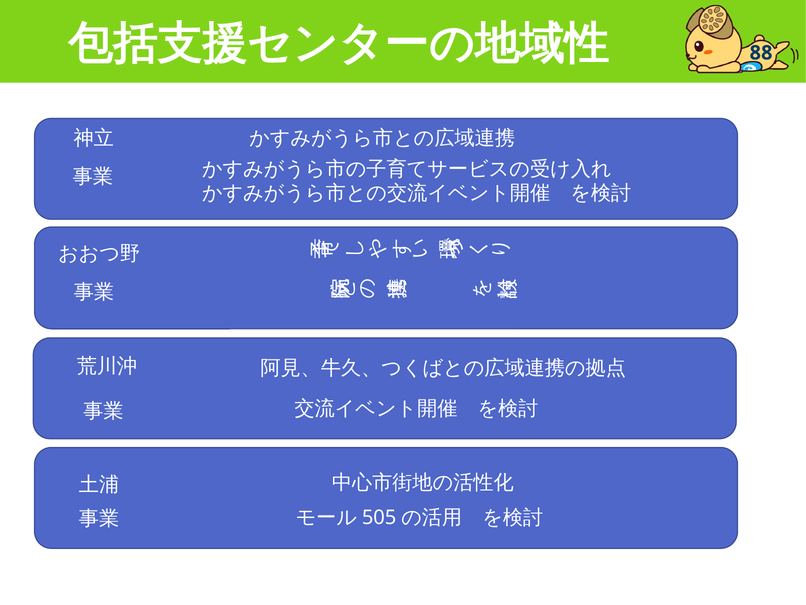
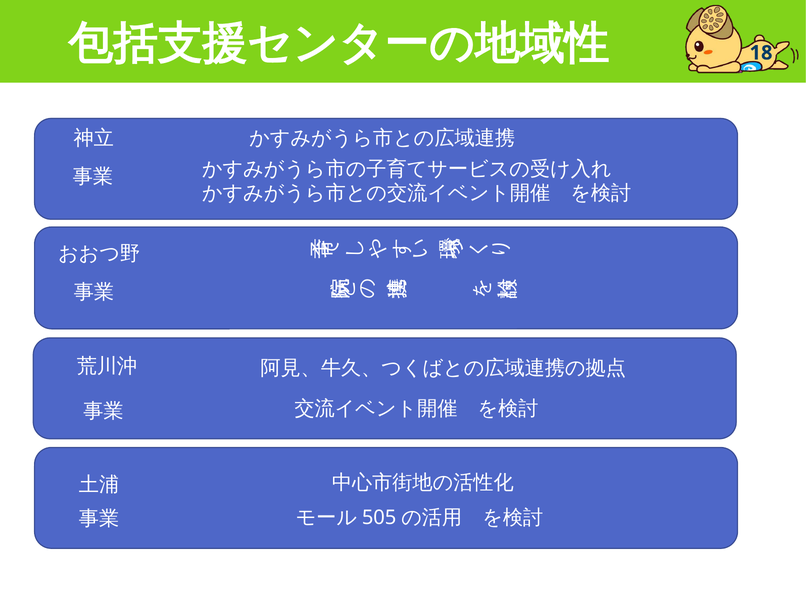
88: 88 -> 18 (761, 53)
